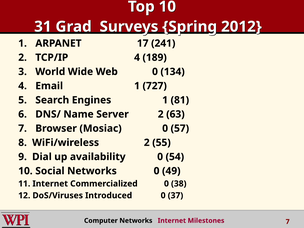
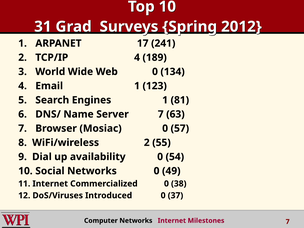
727: 727 -> 123 (155, 86)
Server 2: 2 -> 7 (161, 114)
